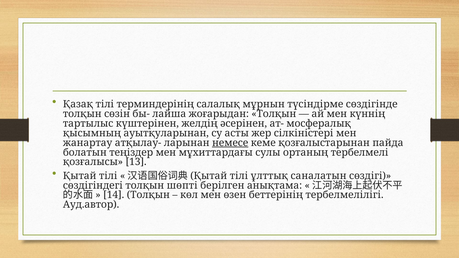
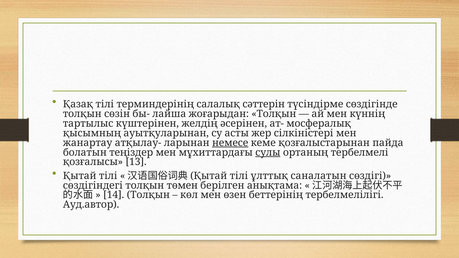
мұрнын: мұрнын -> сәттерін (264, 104)
сулы underline: none -> present (268, 152)
шөпті: шөпті -> төмен (182, 186)
